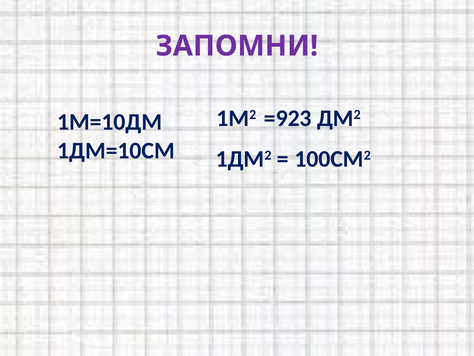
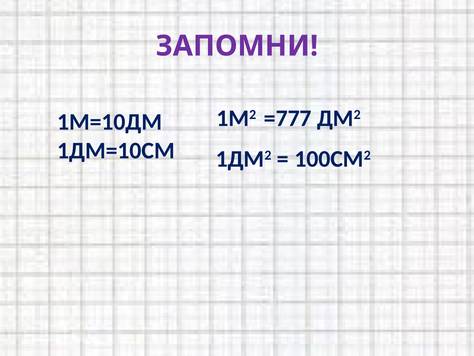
=923: =923 -> =777 (288, 118)
